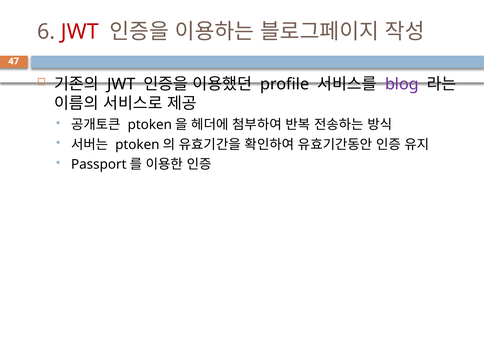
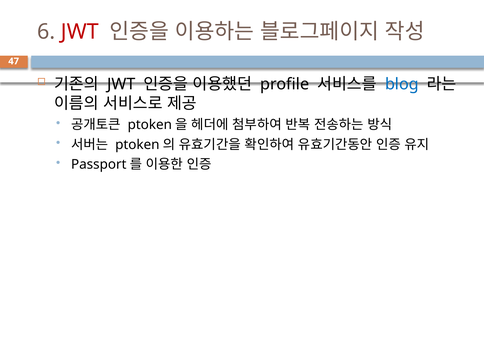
blog colour: purple -> blue (402, 84)
